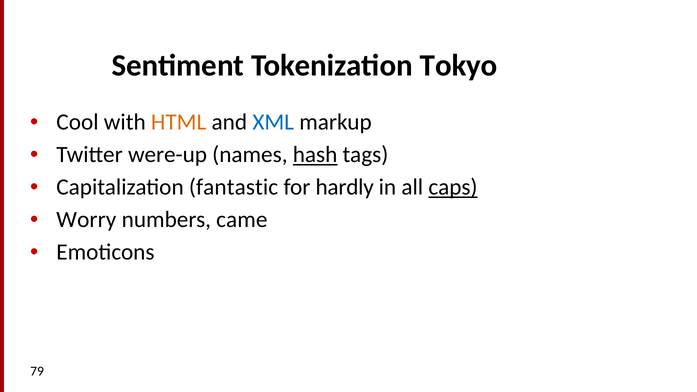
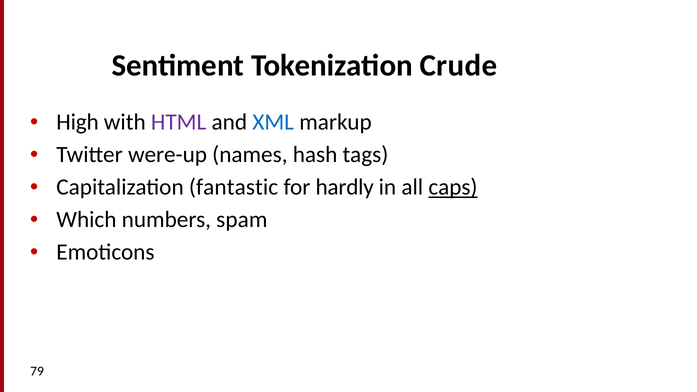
Tokyo: Tokyo -> Crude (458, 66)
Cool: Cool -> High (78, 122)
HTML colour: orange -> purple (179, 122)
hash underline: present -> none (315, 155)
Worry: Worry -> Which (86, 220)
came: came -> spam (242, 220)
